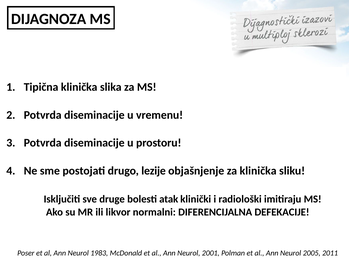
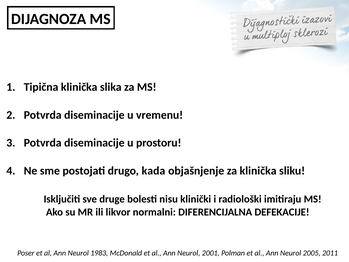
lezije: lezije -> kada (153, 171)
atak: atak -> nisu (169, 199)
